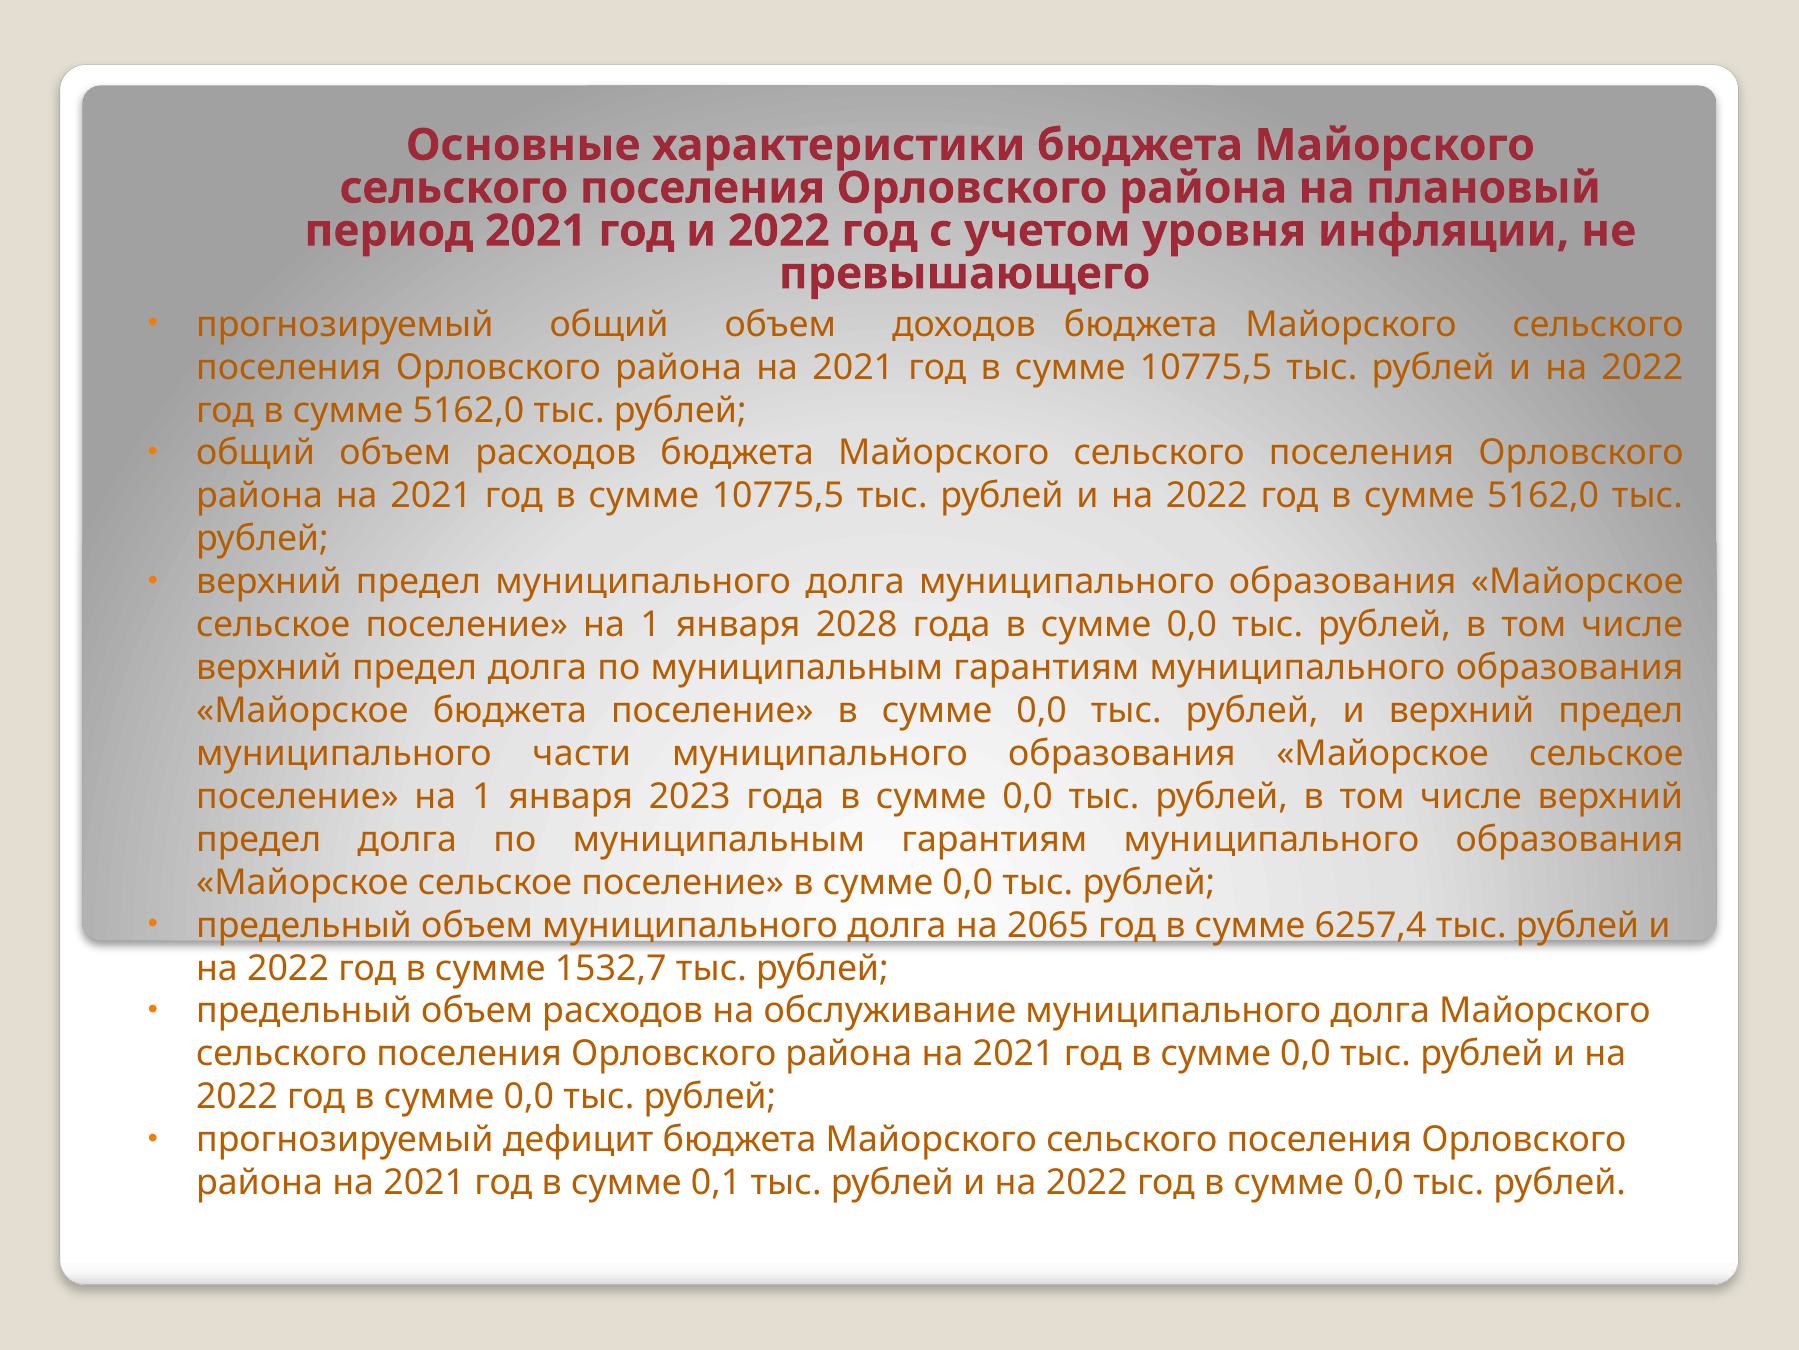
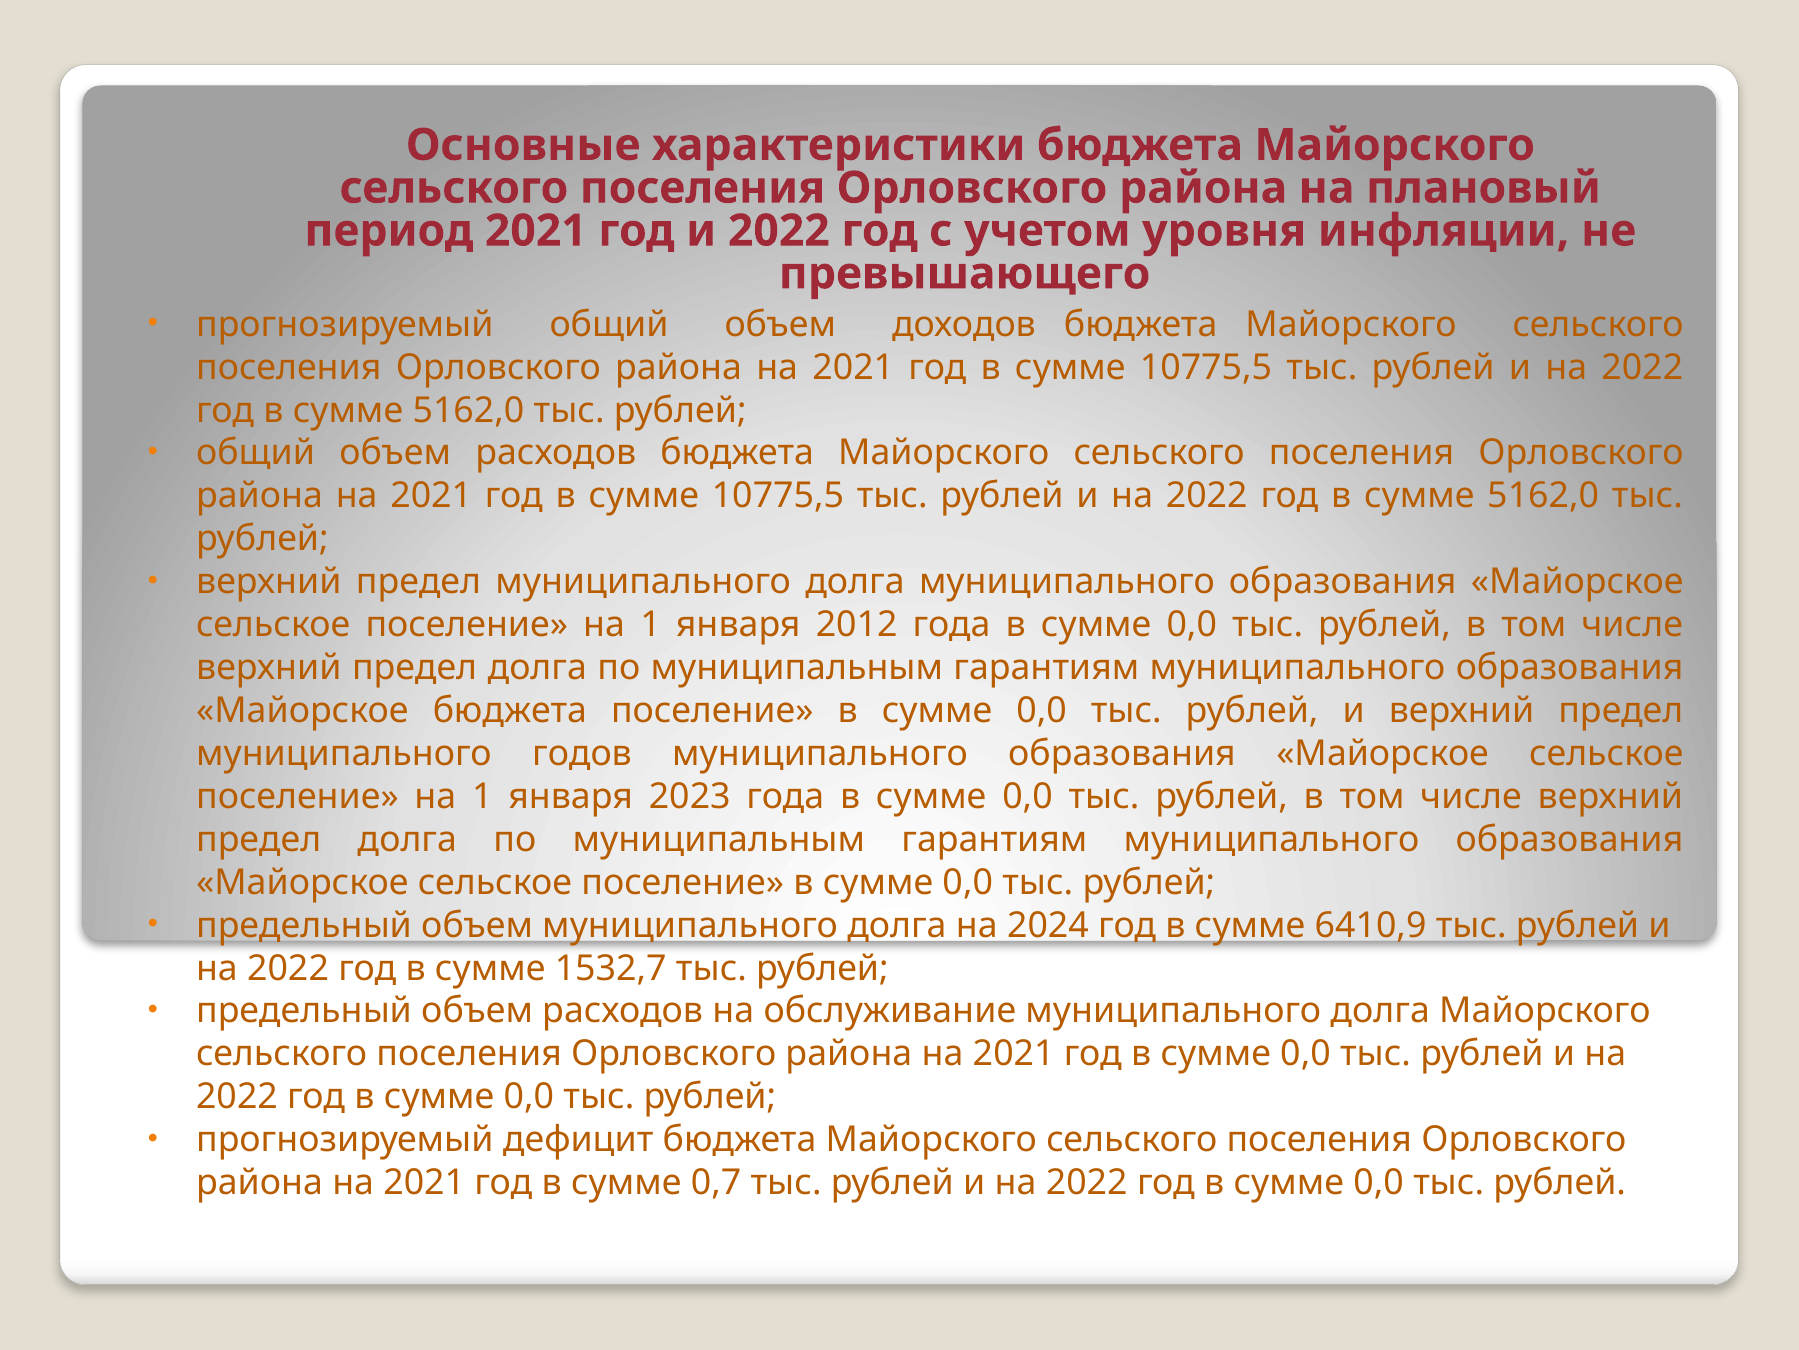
2028: 2028 -> 2012 (857, 624)
части: части -> годов (582, 753)
2065: 2065 -> 2024 (1048, 925)
6257,4: 6257,4 -> 6410,9 (1371, 925)
0,1: 0,1 -> 0,7 (716, 1182)
